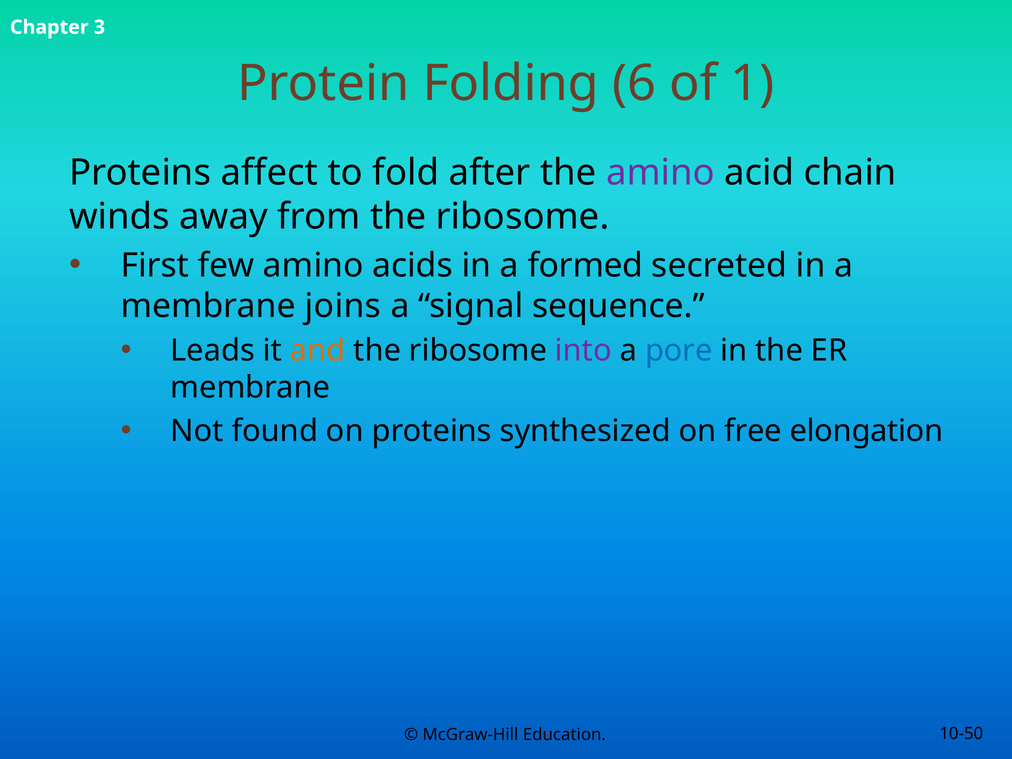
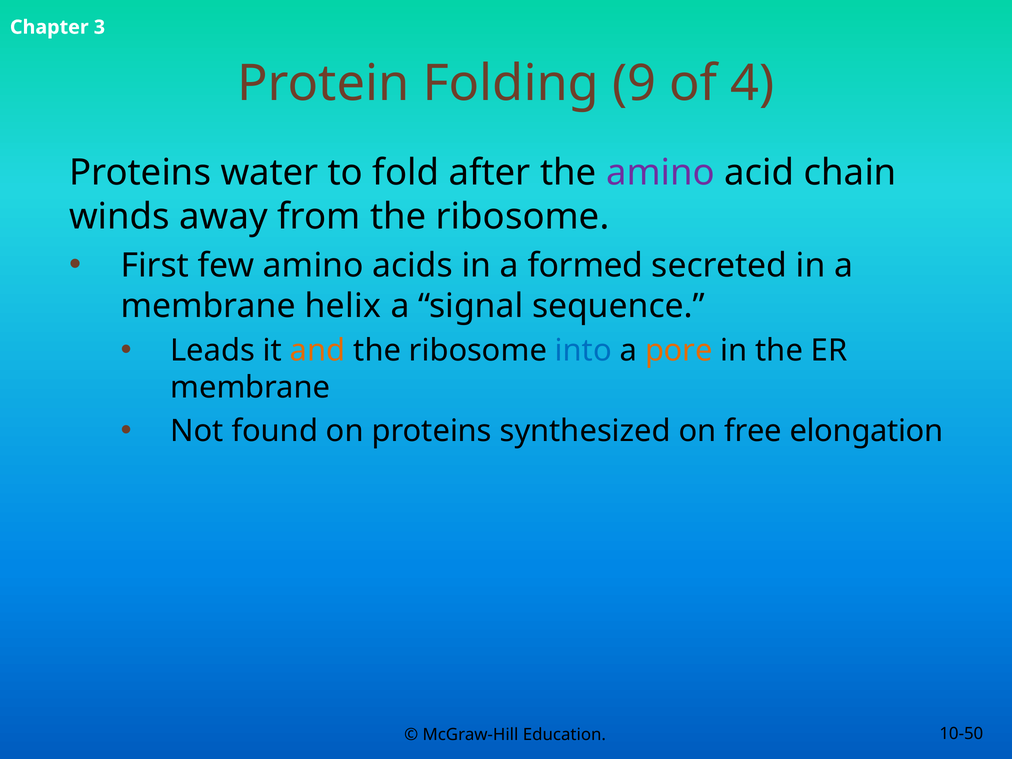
6: 6 -> 9 (634, 84)
1: 1 -> 4 (753, 84)
affect: affect -> water (269, 173)
joins: joins -> helix (343, 306)
into colour: purple -> blue (583, 351)
pore colour: blue -> orange (679, 351)
